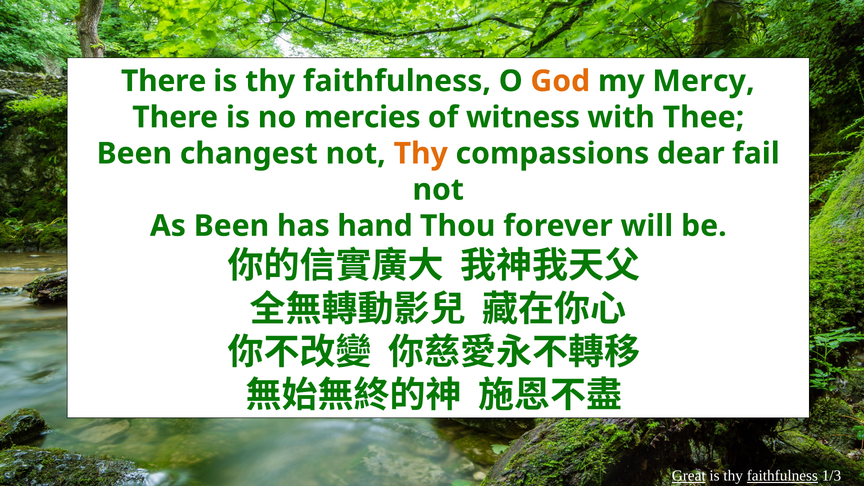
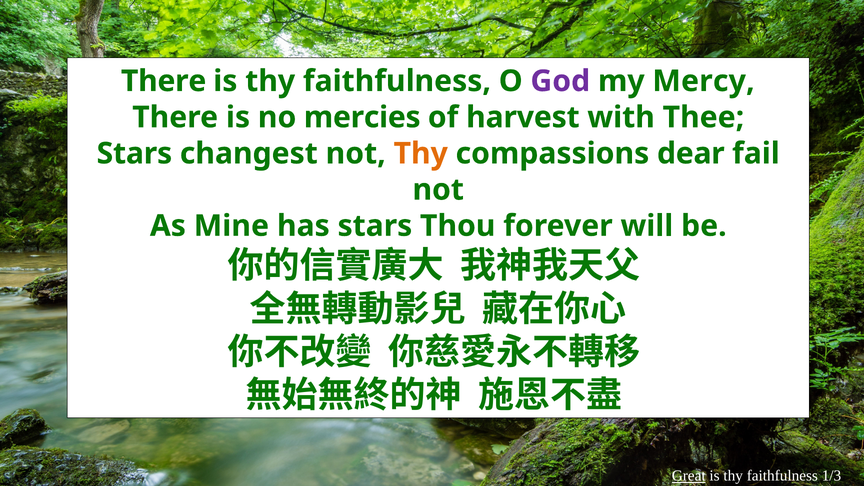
God colour: orange -> purple (560, 81)
witness: witness -> harvest (523, 117)
Been: Been -> Stars (134, 154)
As Been: Been -> Mine (231, 226)
has hand: hand -> stars (375, 226)
faithfulness underline: present -> none (782, 476)
